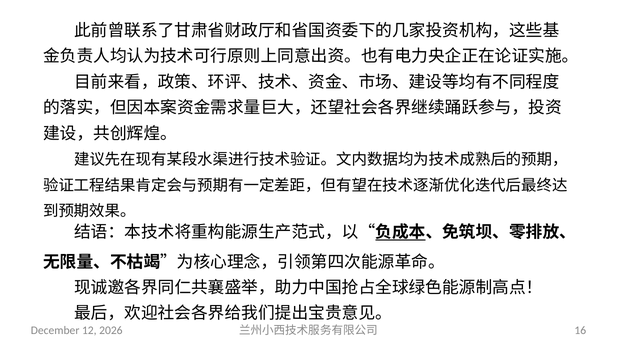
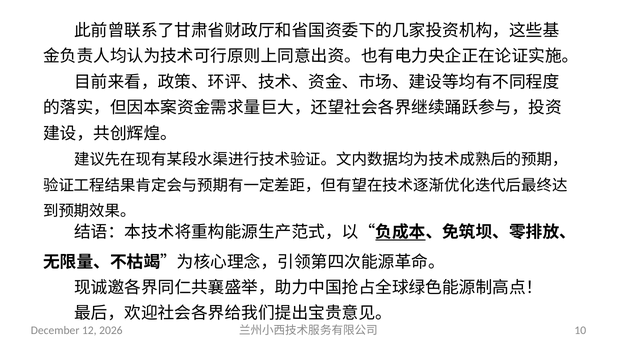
16: 16 -> 10 (580, 331)
